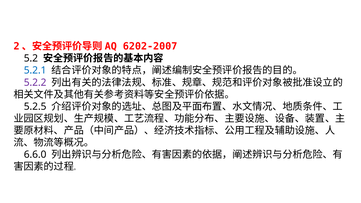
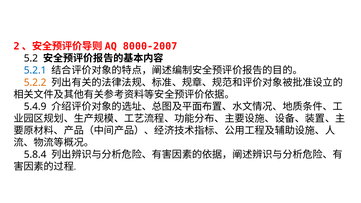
6202-2007: 6202-2007 -> 8000-2007 (150, 46)
5.2.2 colour: purple -> orange (35, 82)
5.2.5: 5.2.5 -> 5.4.9 (35, 107)
6.6.0: 6.6.0 -> 5.8.4 (35, 155)
